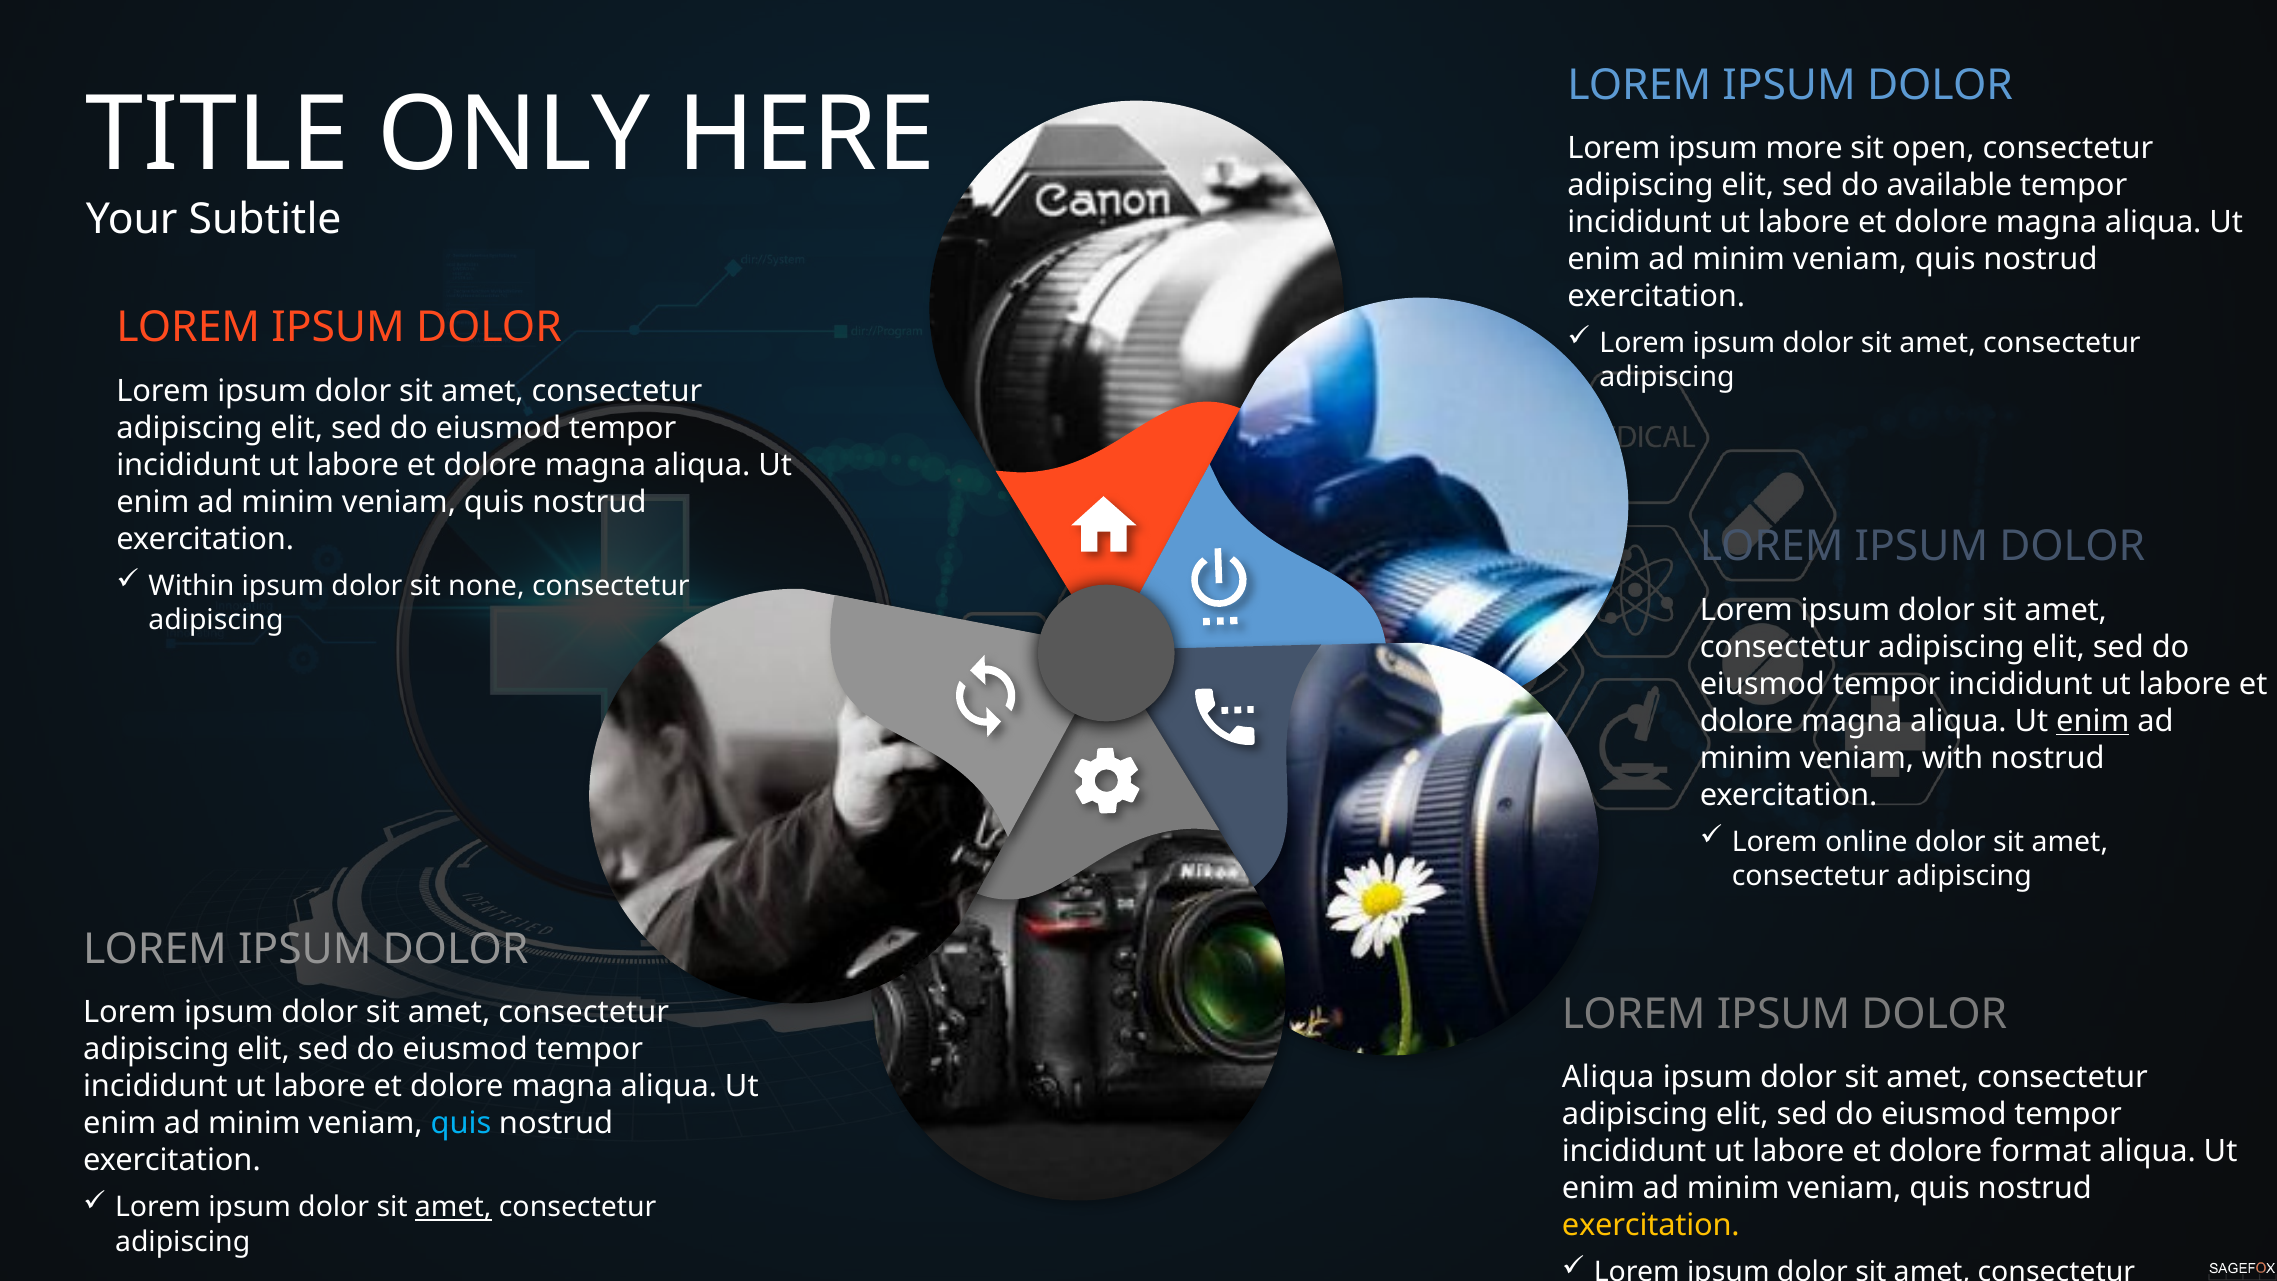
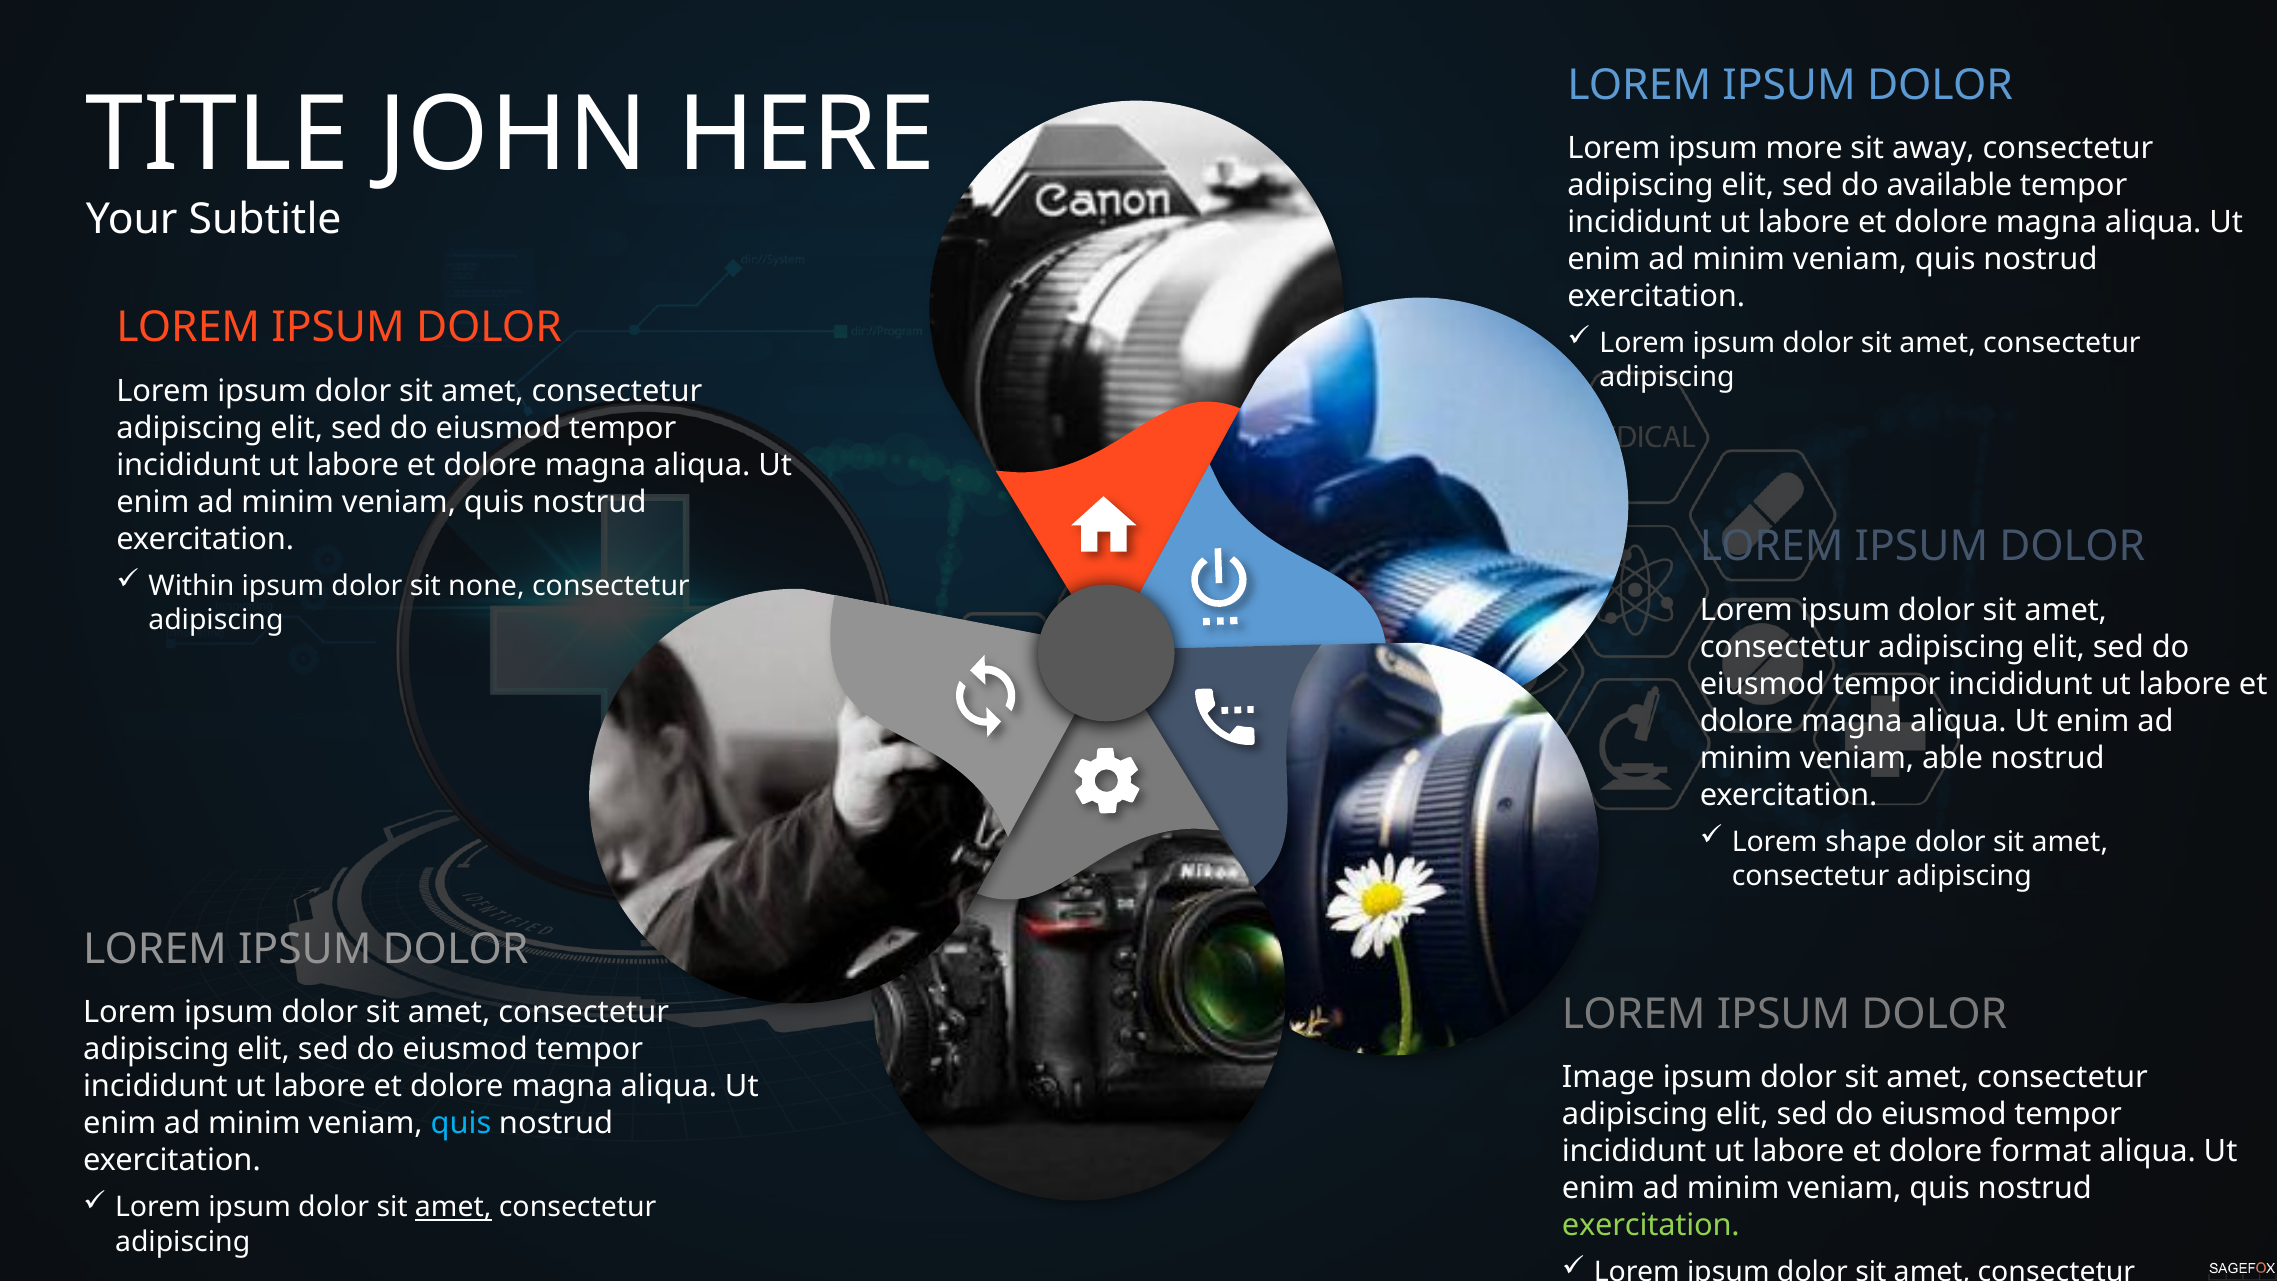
ONLY: ONLY -> JOHN (513, 135)
open: open -> away (1933, 148)
enim underline: present -> none (2093, 721)
with: with -> able (1953, 758)
online: online -> shape (1866, 842)
Aliqua: Aliqua -> Image (1608, 1077)
exercitation colour: yellow -> light green (1651, 1225)
